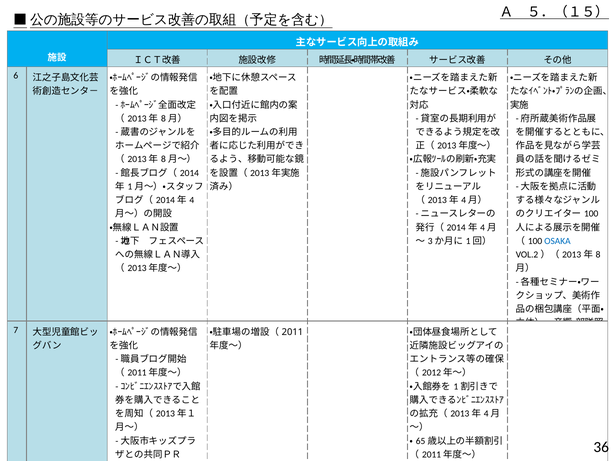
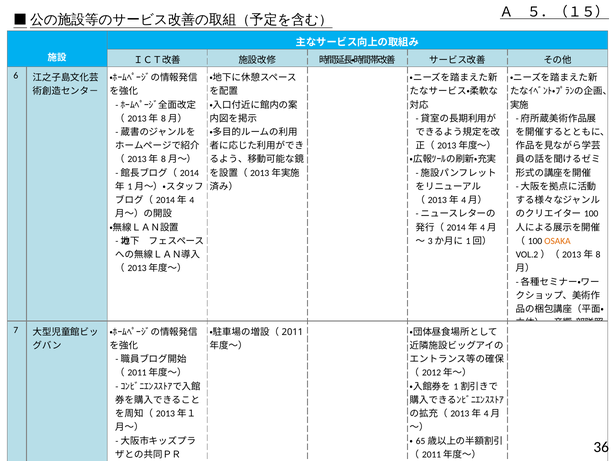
OSAKA colour: blue -> orange (557, 241)
